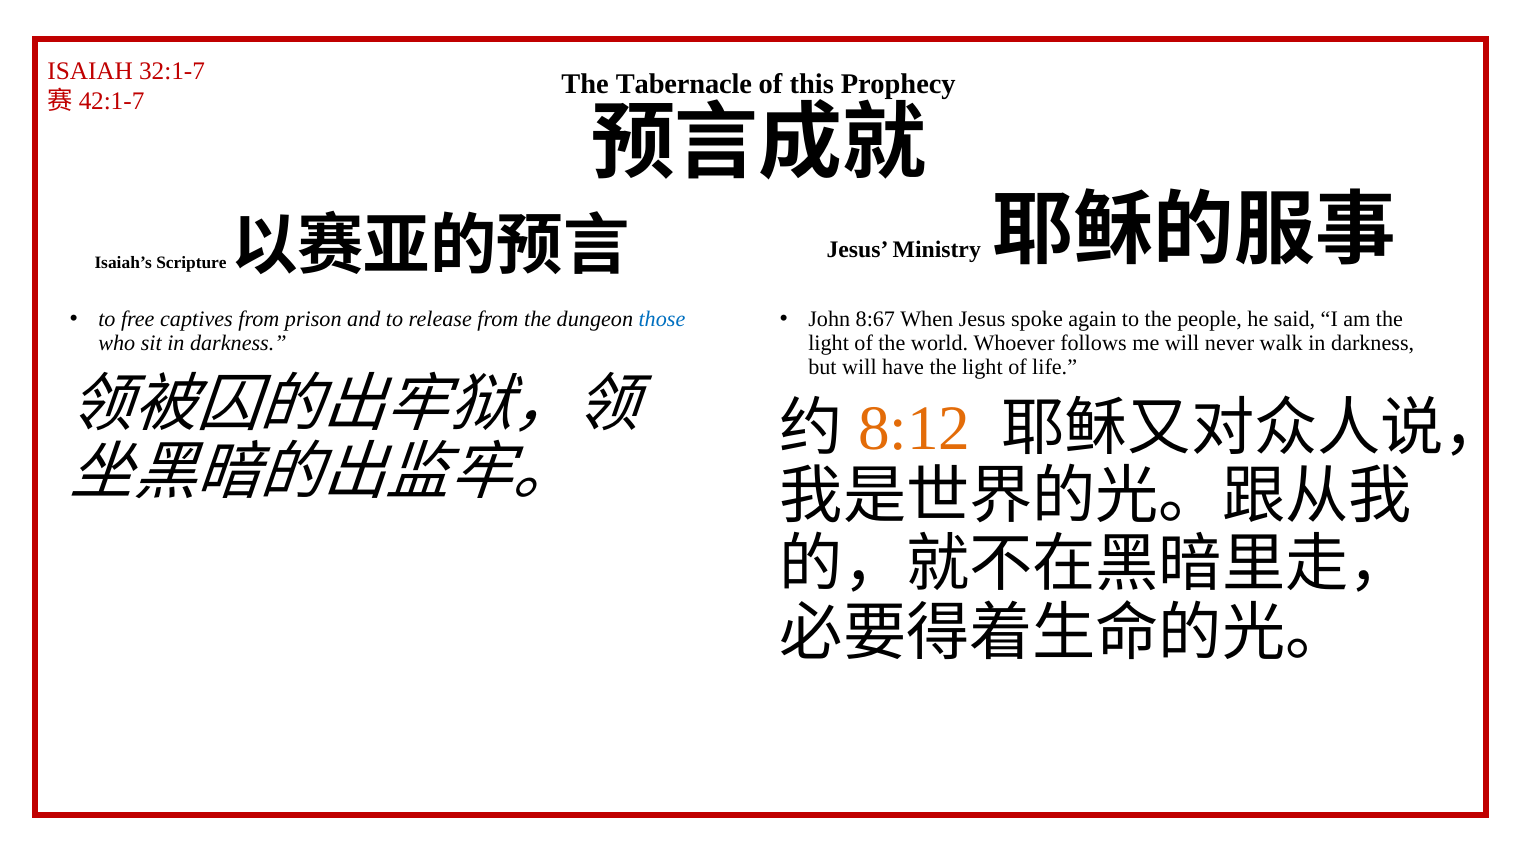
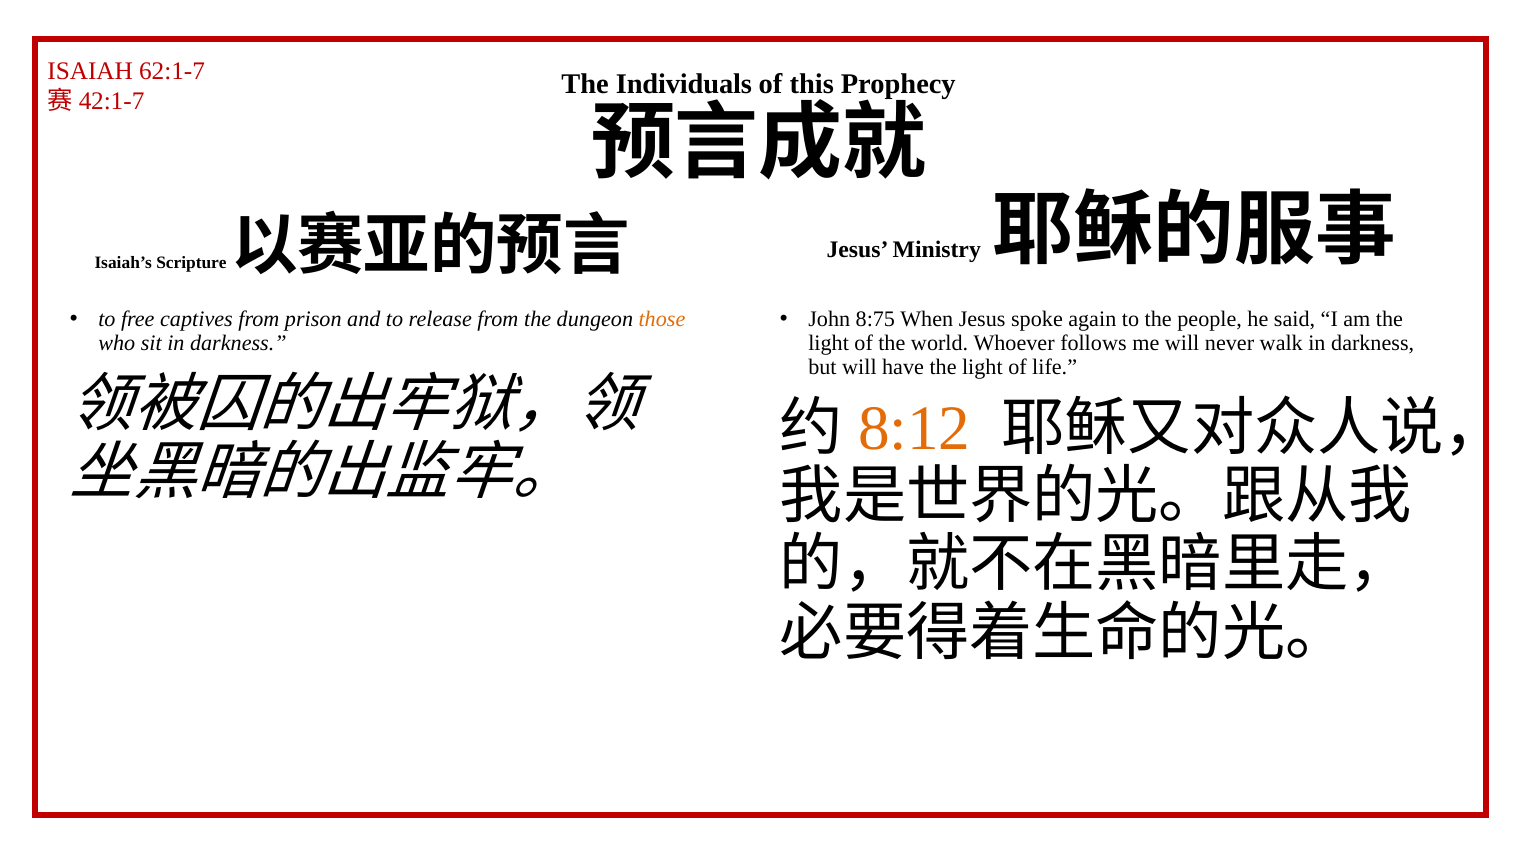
32:1-7: 32:1-7 -> 62:1-7 (172, 71)
Tabernacle: Tabernacle -> Individuals (684, 84)
those colour: blue -> orange (662, 319)
8:67: 8:67 -> 8:75 (875, 319)
